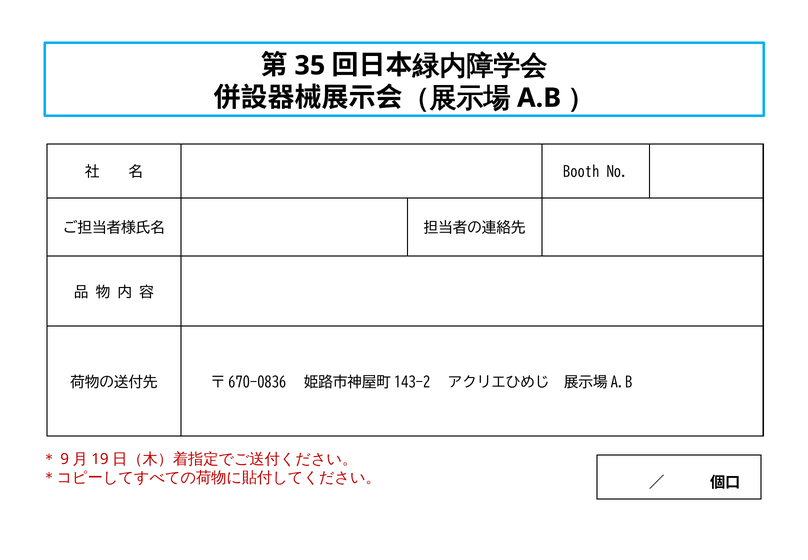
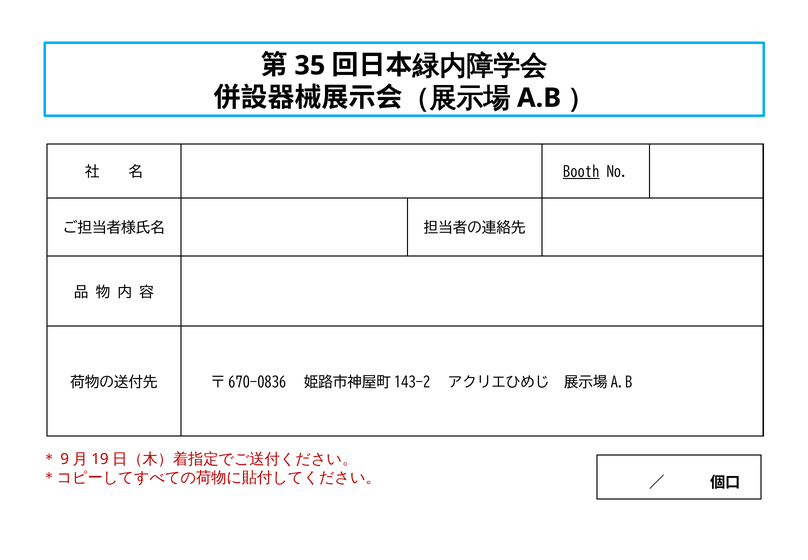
Booth underline: none -> present (581, 172)
